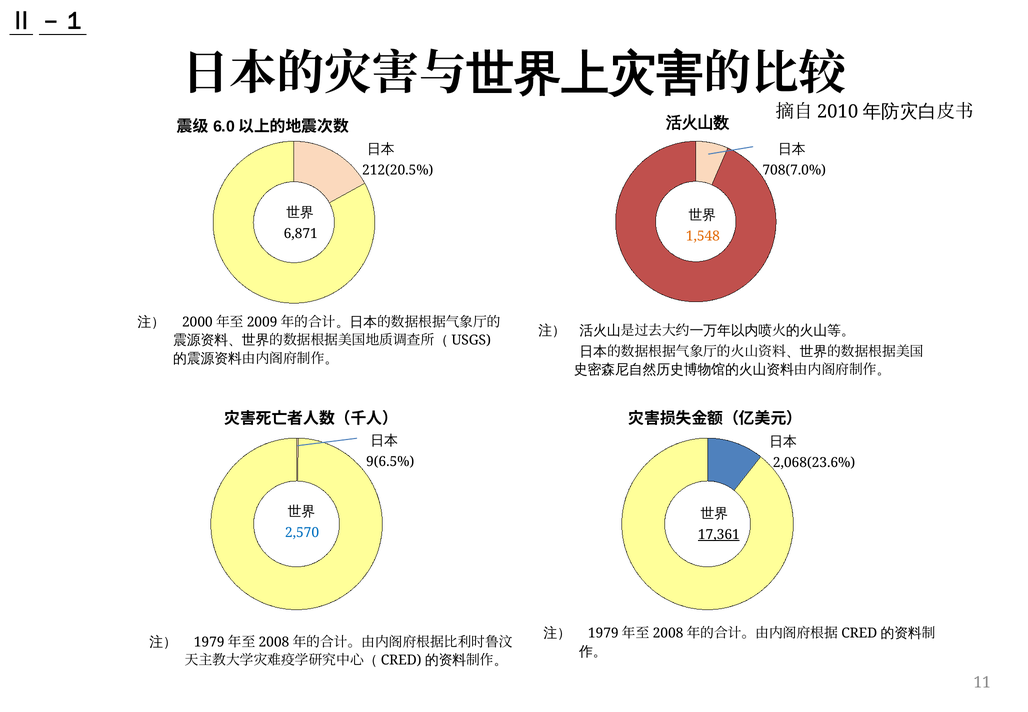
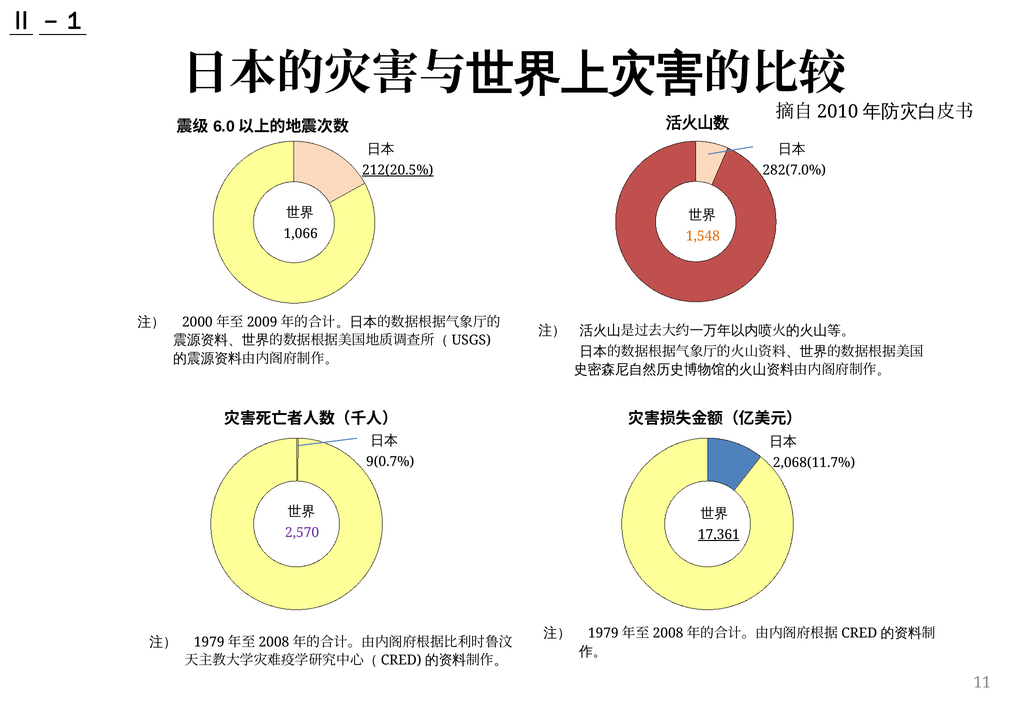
212(20.5% underline: none -> present (398, 170)
708(7.0%: 708(7.0% -> 282(7.0% (794, 170)
6,871: 6,871 -> 1,066 (301, 234)
9(6.5%: 9(6.5% -> 9(0.7% (390, 461)
2,068(23.6%: 2,068(23.6% -> 2,068(11.7% (814, 462)
2,570 colour: blue -> purple (302, 533)
